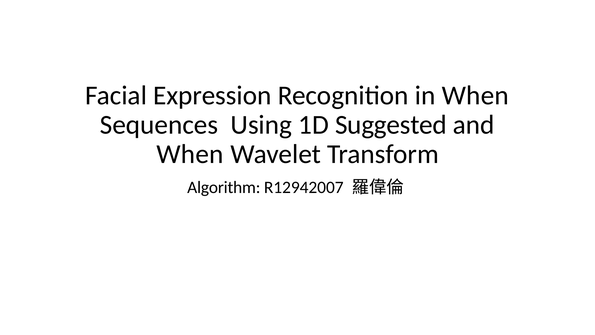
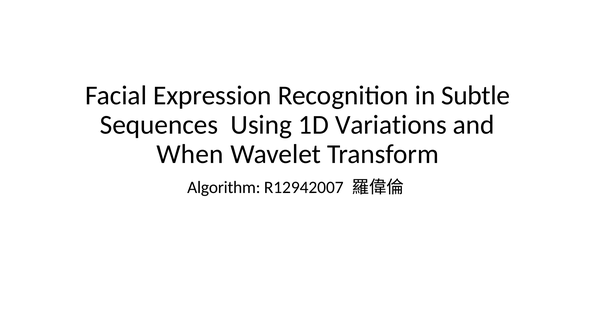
in When: When -> Subtle (476, 95)
Suggested: Suggested -> Variations (391, 125)
